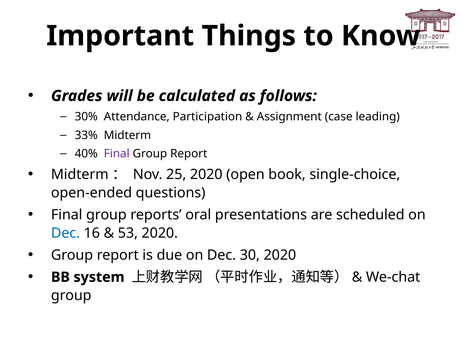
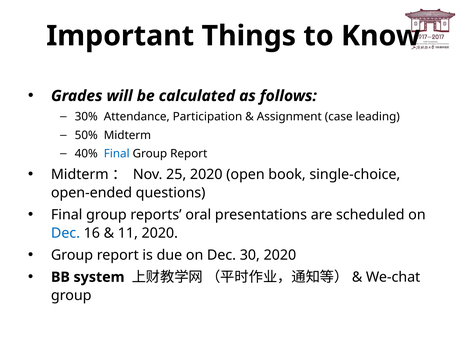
33%: 33% -> 50% (86, 135)
Final colour: purple -> blue (117, 154)
53: 53 -> 11 (128, 233)
